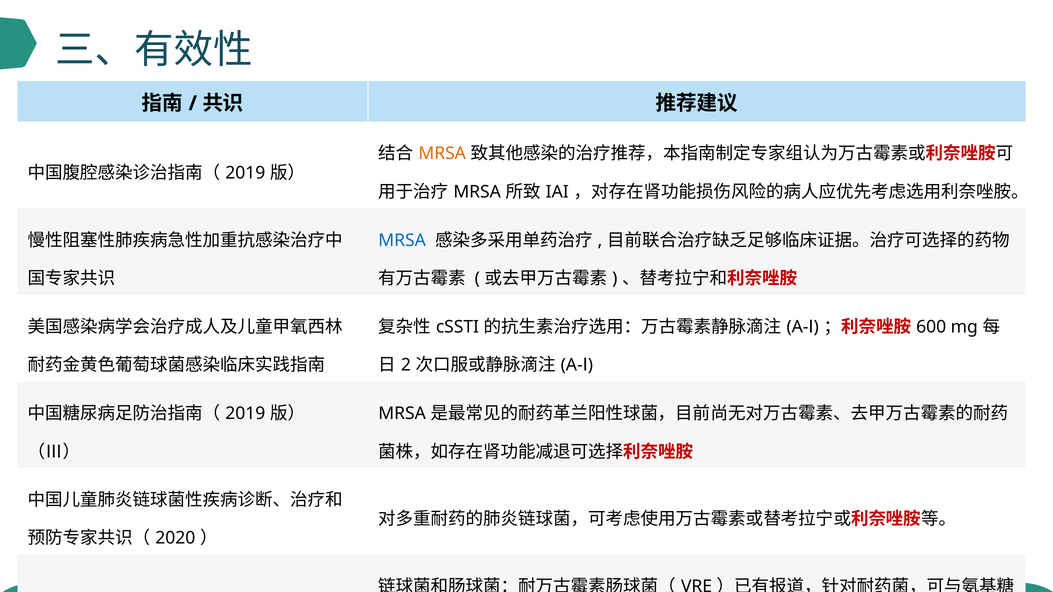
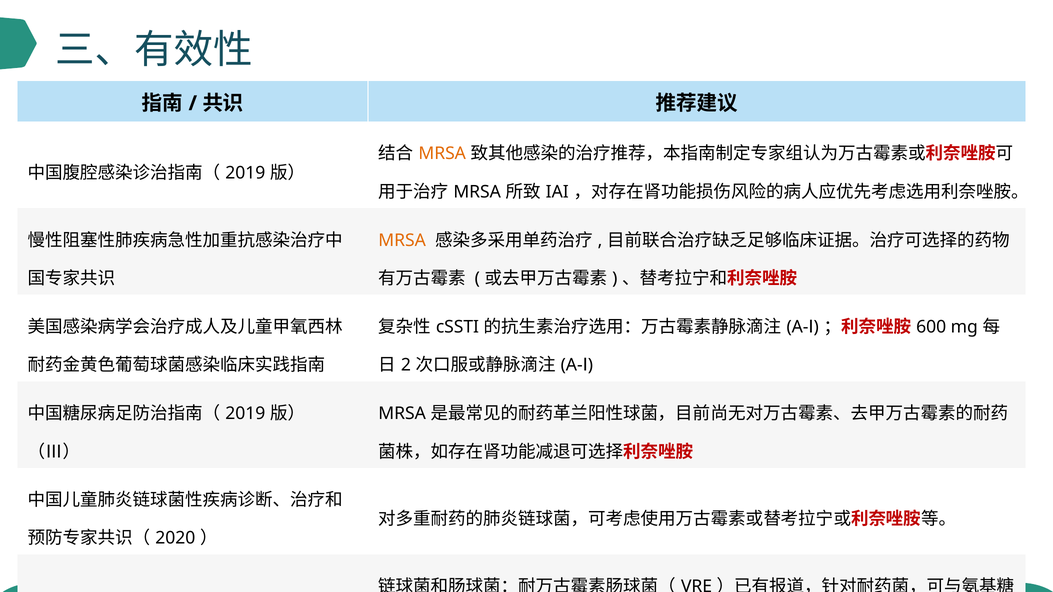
MRSA colour: blue -> orange (402, 240)
